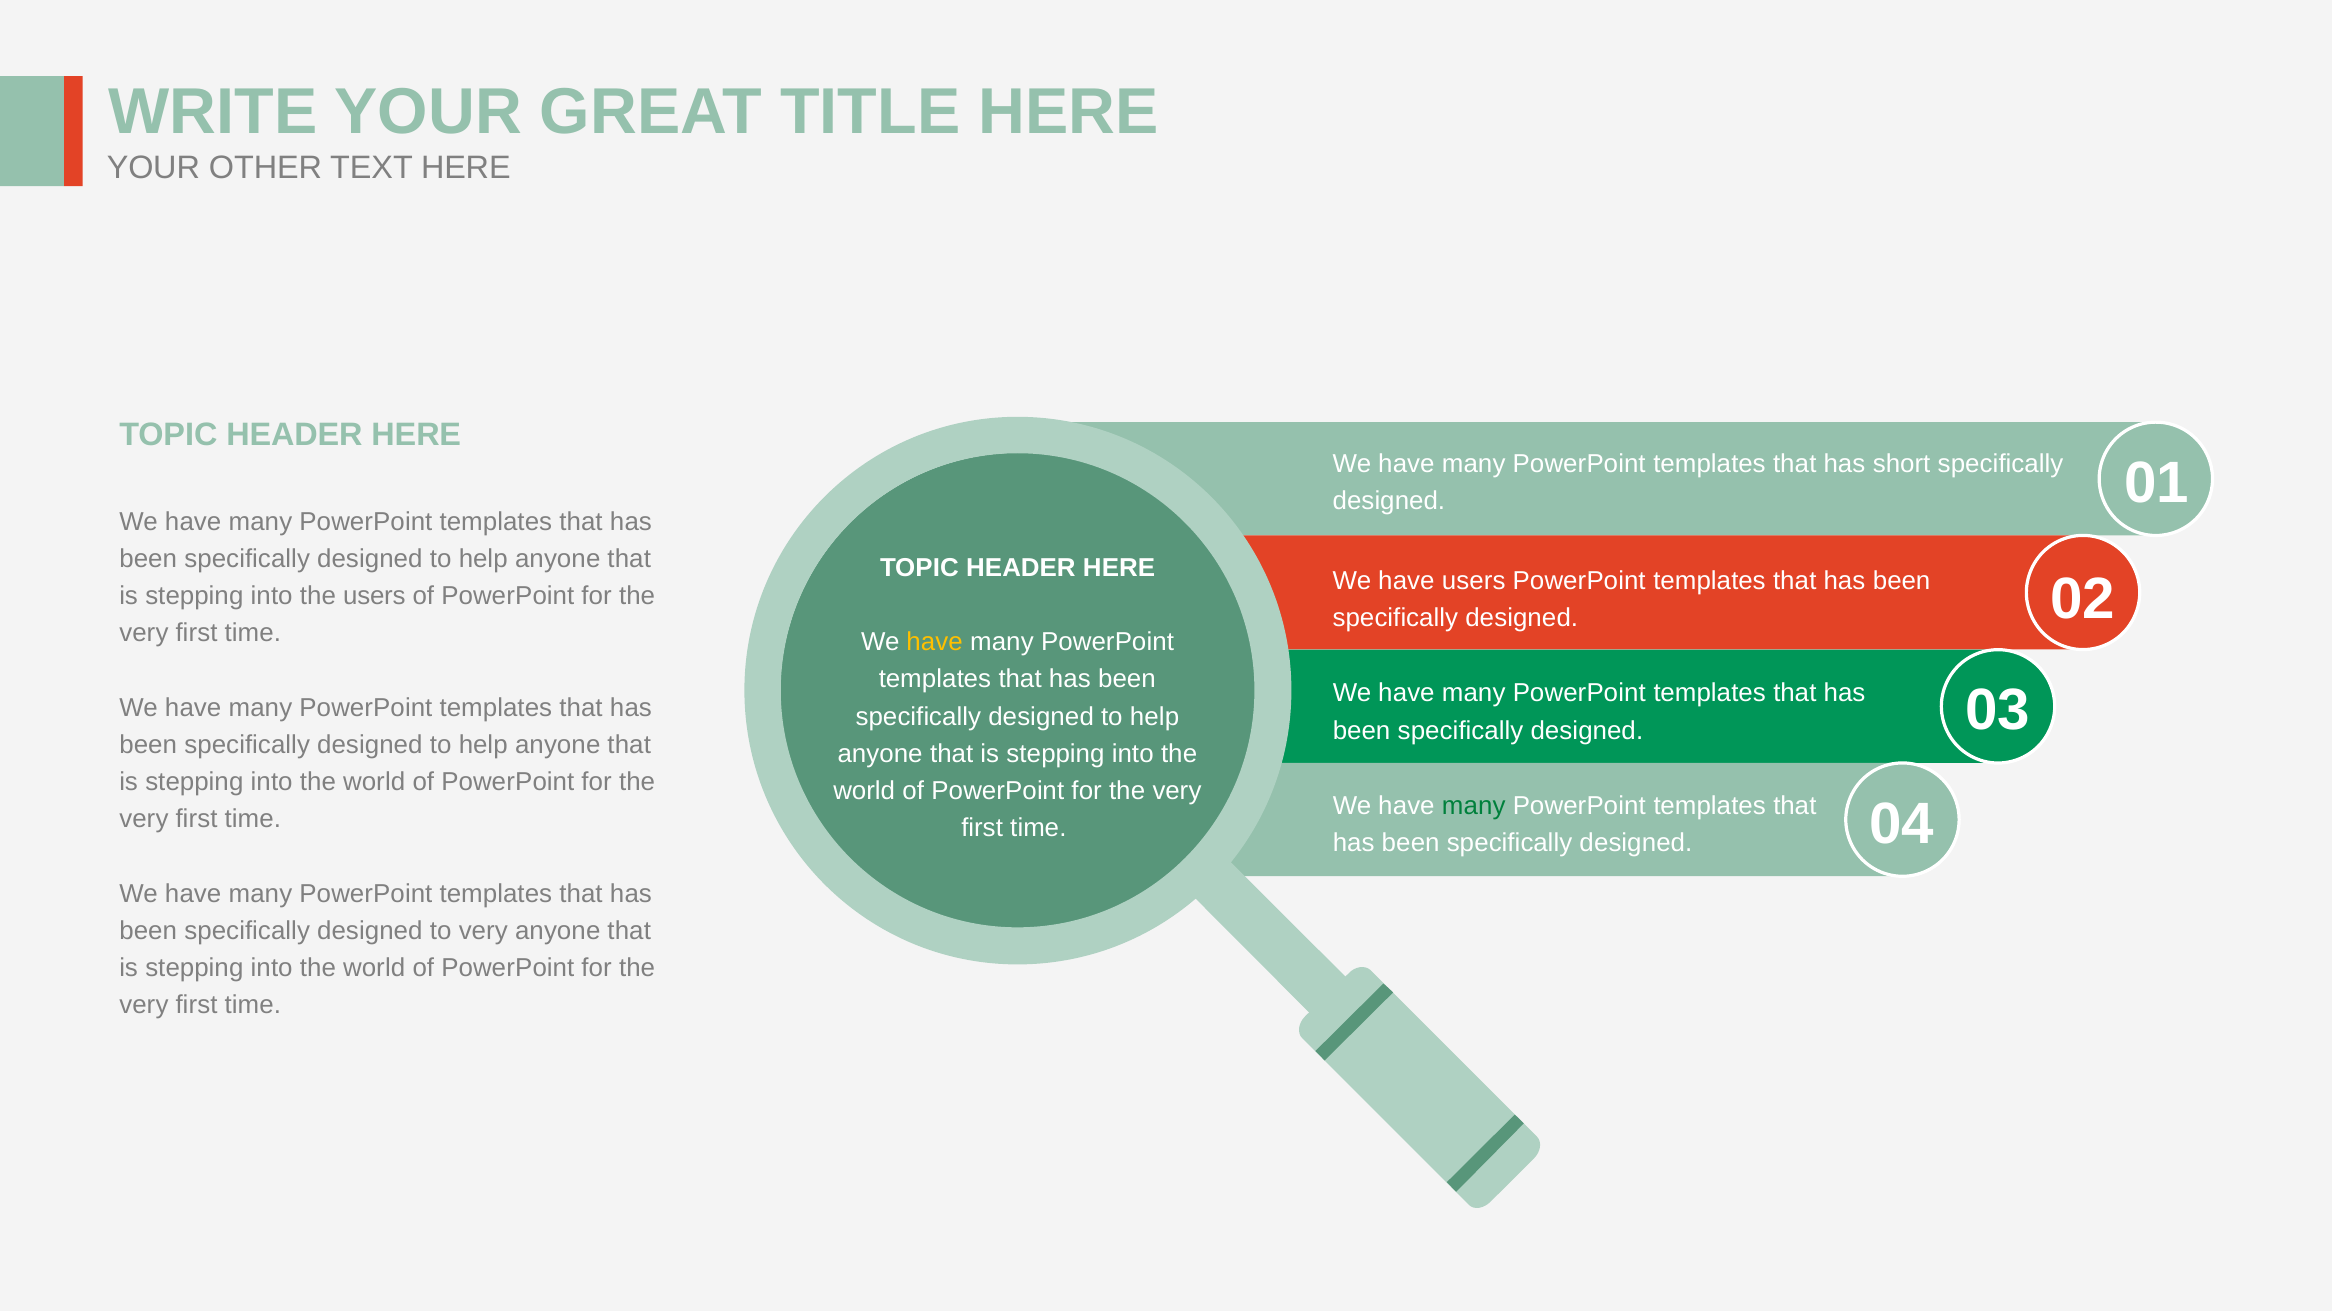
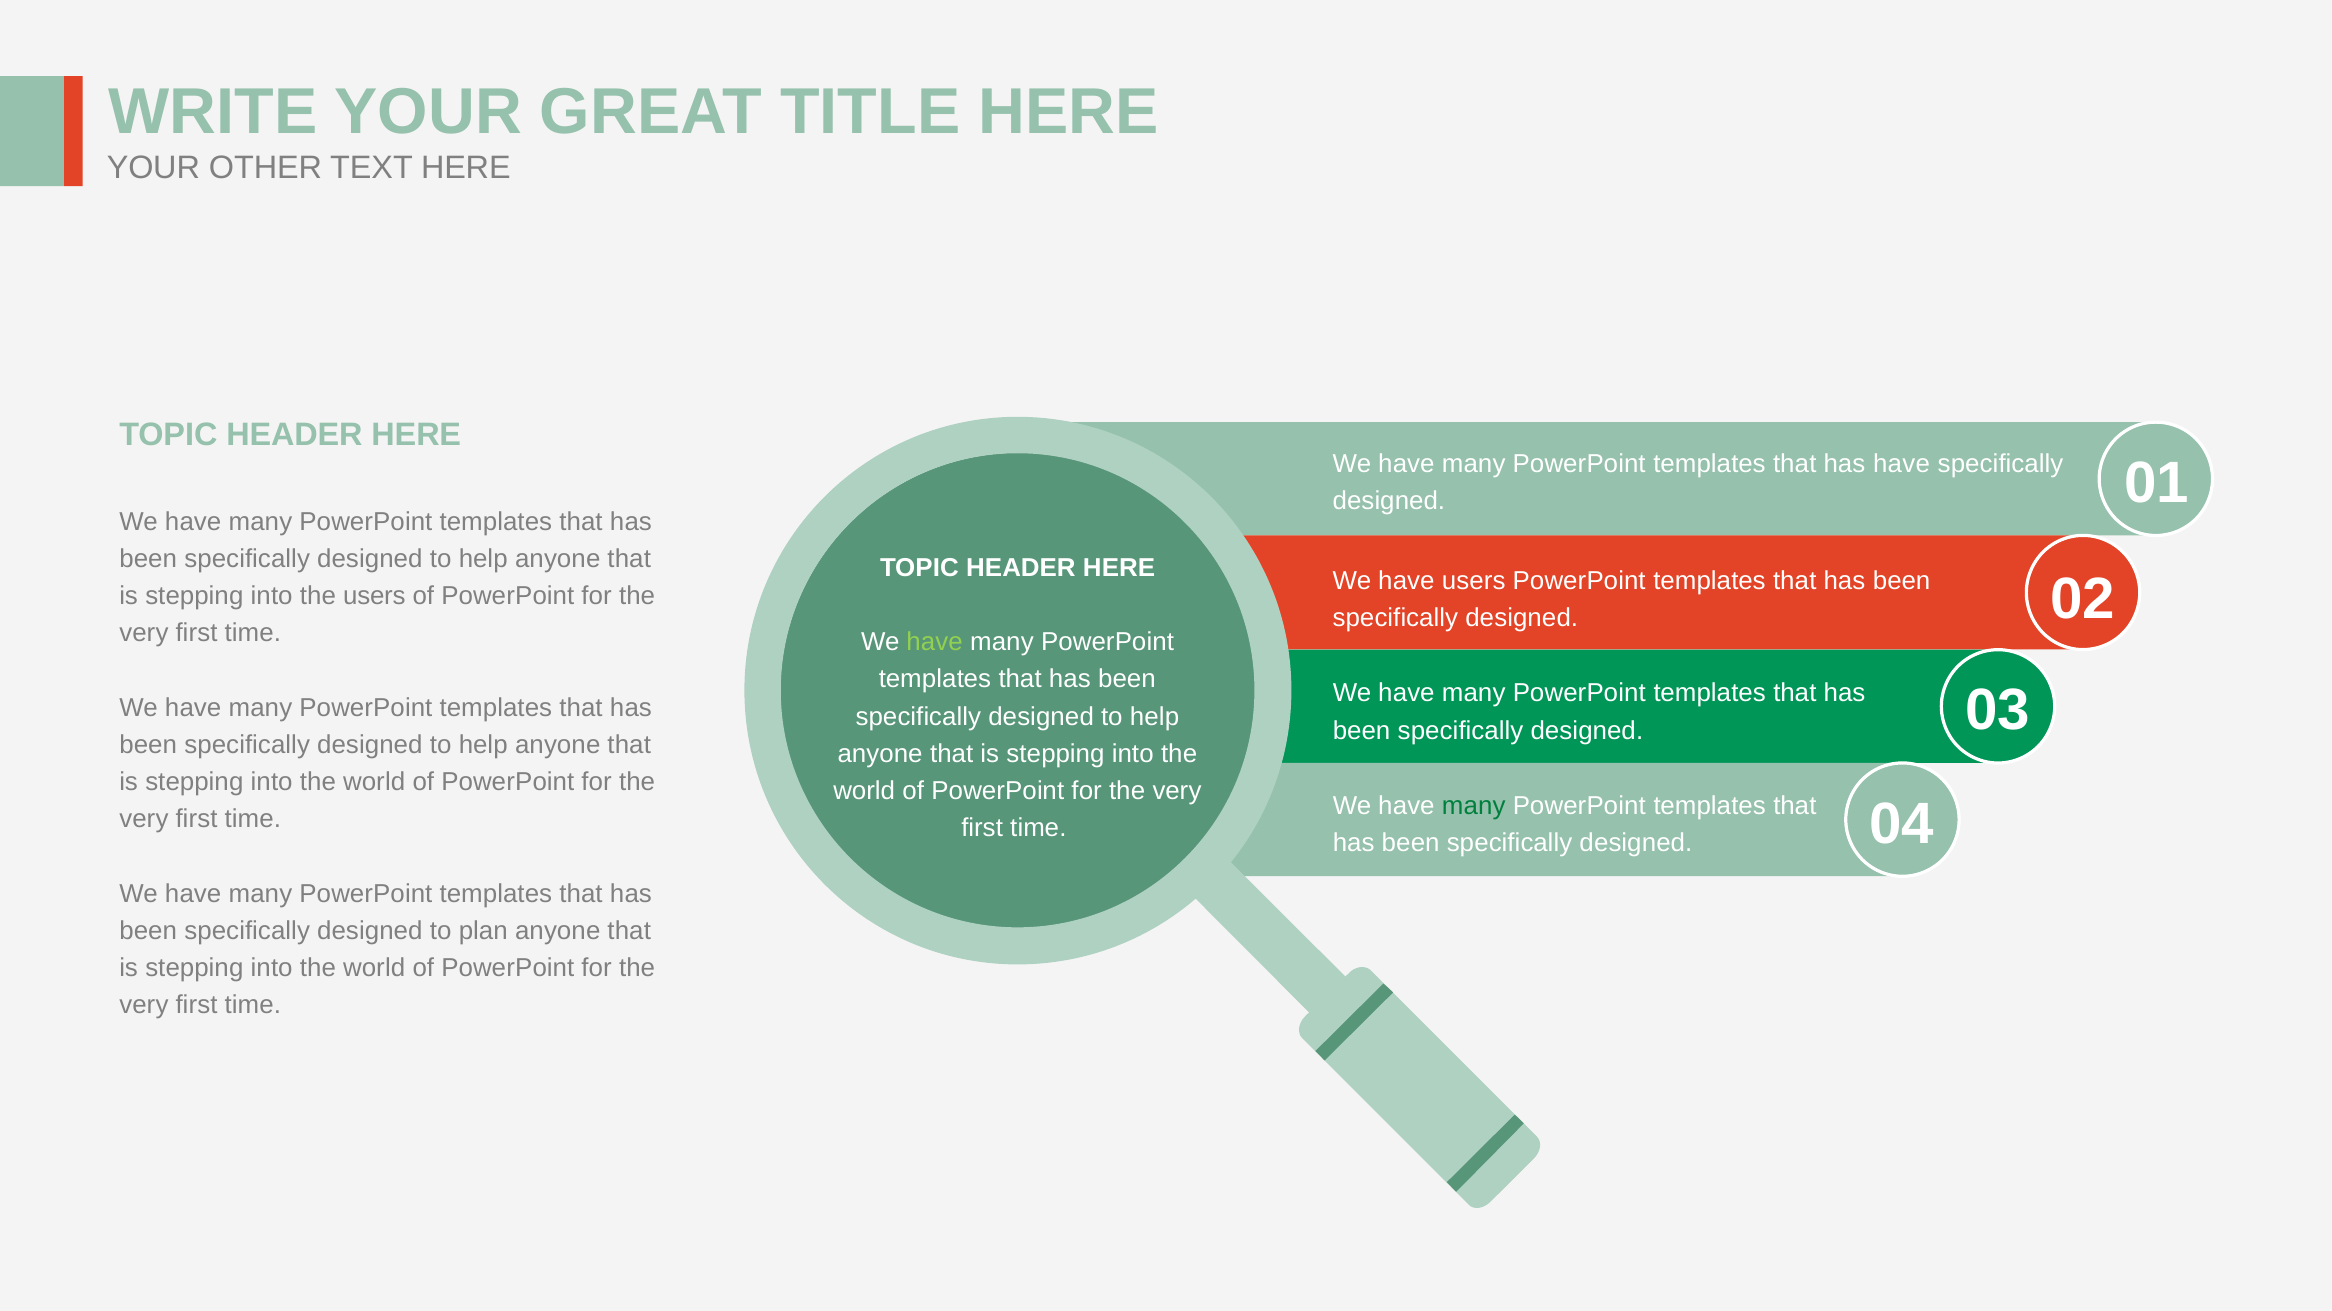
has short: short -> have (1901, 464)
have colour: yellow -> light green (935, 642)
to very: very -> plan (483, 931)
